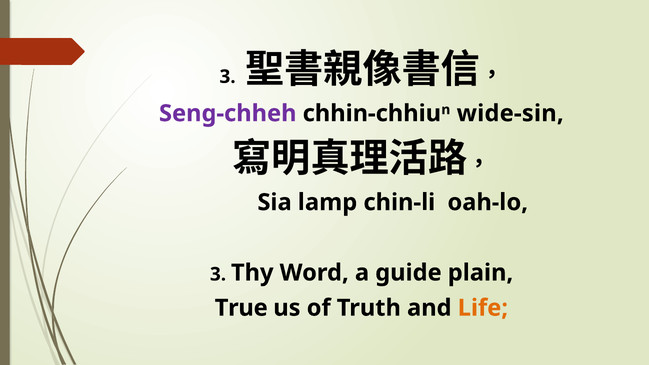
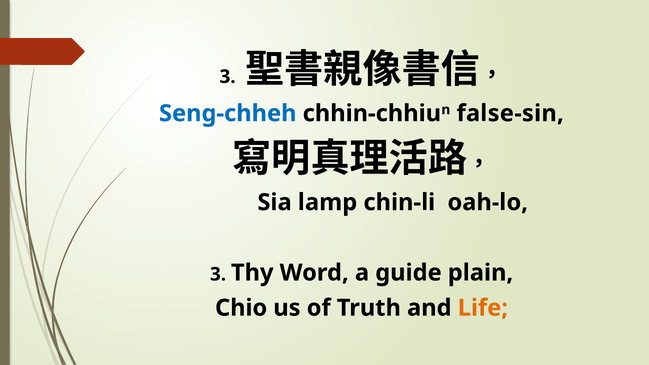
Seng-chheh colour: purple -> blue (228, 113)
wide-sin: wide-sin -> false-sin (510, 113)
True: True -> Chio (241, 308)
